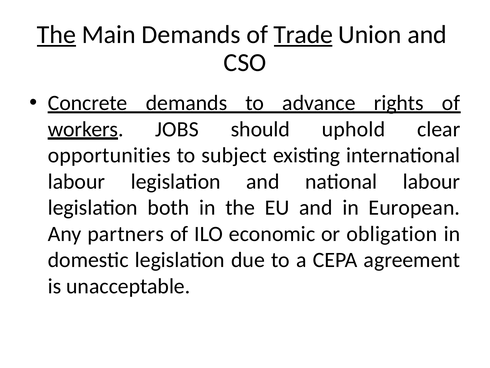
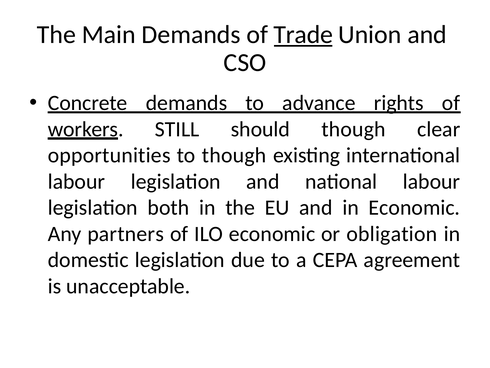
The underline: present -> none (56, 35)
JOBS: JOBS -> STILL (177, 129)
should uphold: uphold -> though (354, 129)
to subject: subject -> though (234, 155)
in European: European -> Economic (414, 207)
